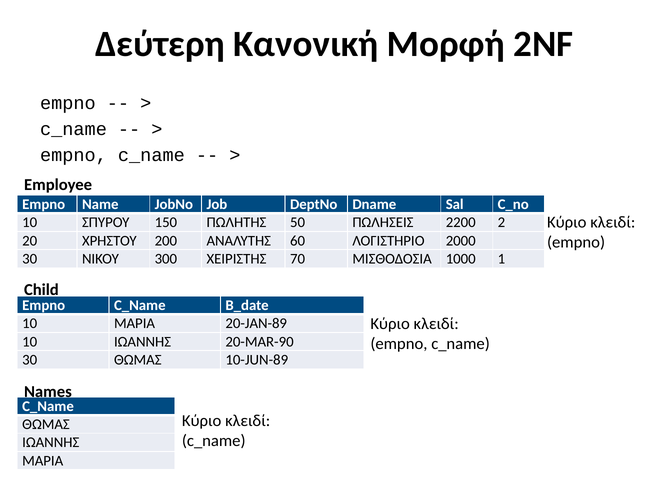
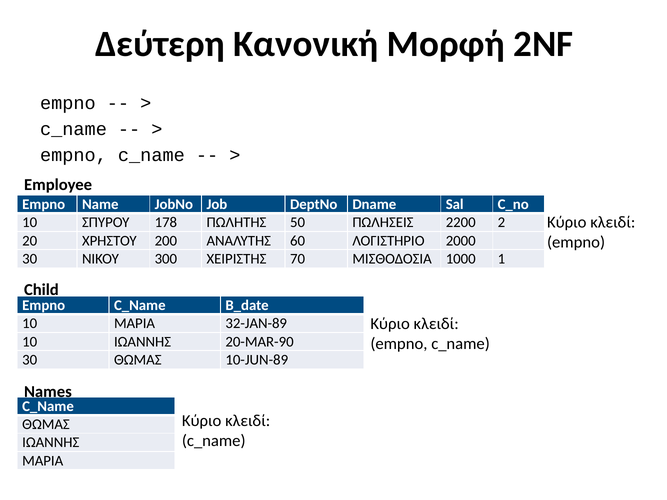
150: 150 -> 178 (166, 223)
20-JAN-89: 20-JAN-89 -> 32-JAN-89 (256, 324)
